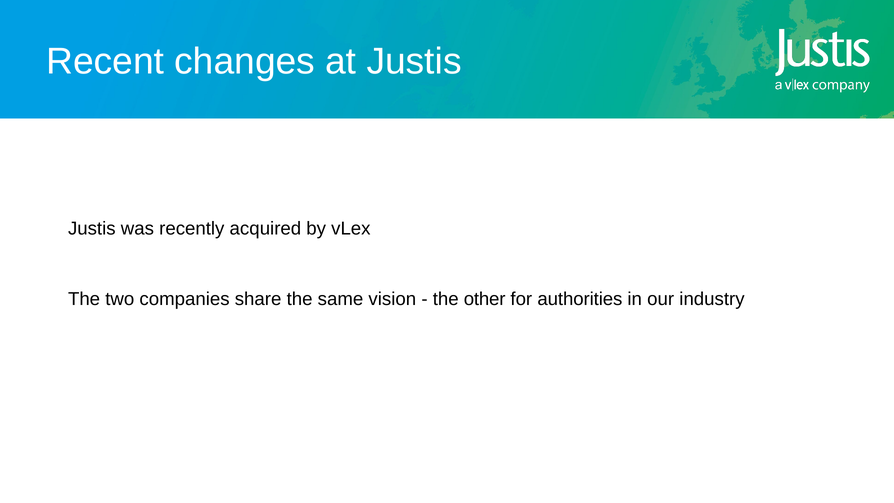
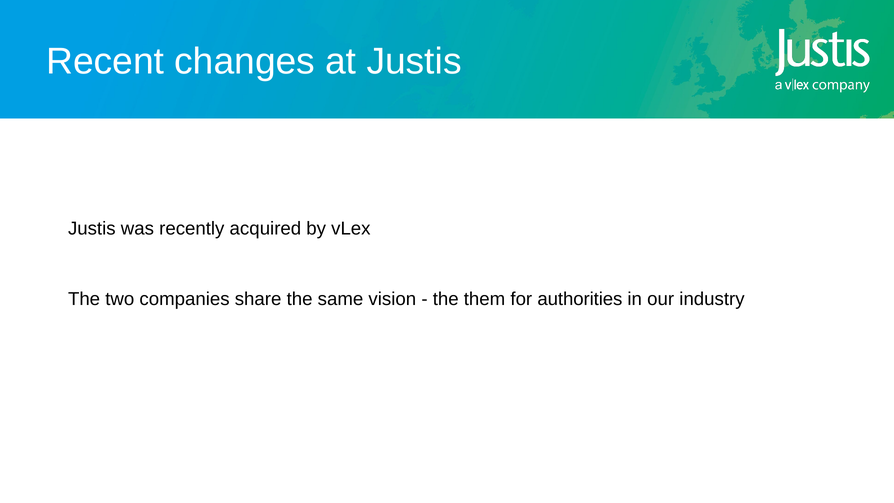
other: other -> them (485, 299)
